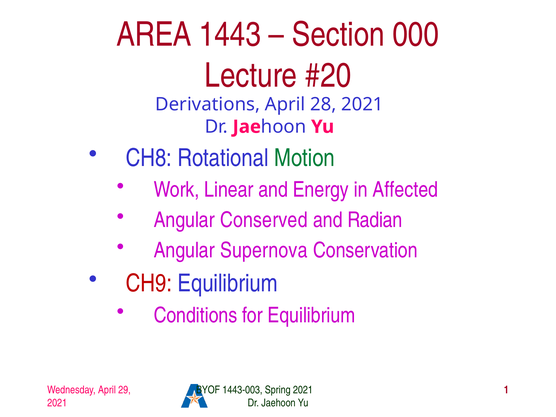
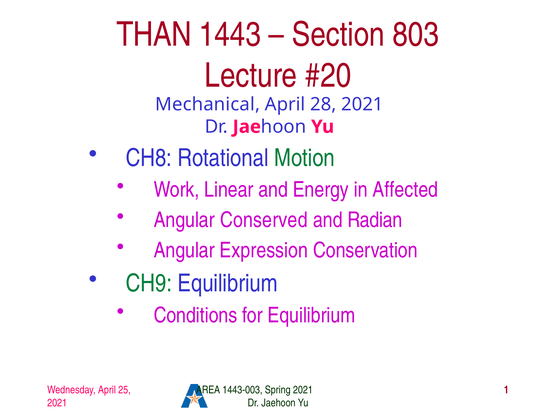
AREA: AREA -> THAN (154, 35)
000: 000 -> 803 (416, 35)
Derivations: Derivations -> Mechanical (208, 104)
Supernova: Supernova -> Expression (264, 250)
CH9 colour: red -> green (149, 283)
29: 29 -> 25 (124, 390)
BYOF: BYOF -> AREA (208, 390)
